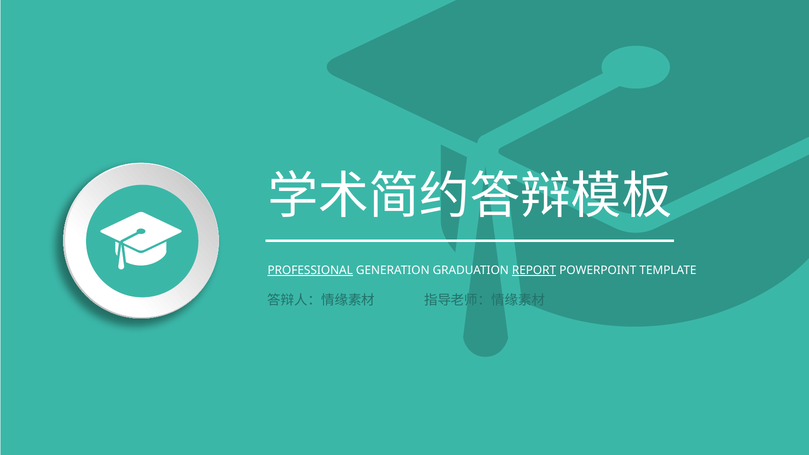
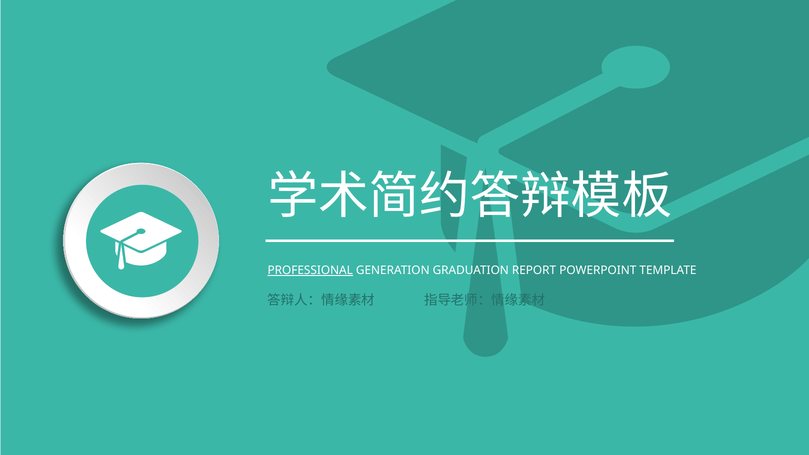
REPORT underline: present -> none (534, 270)
